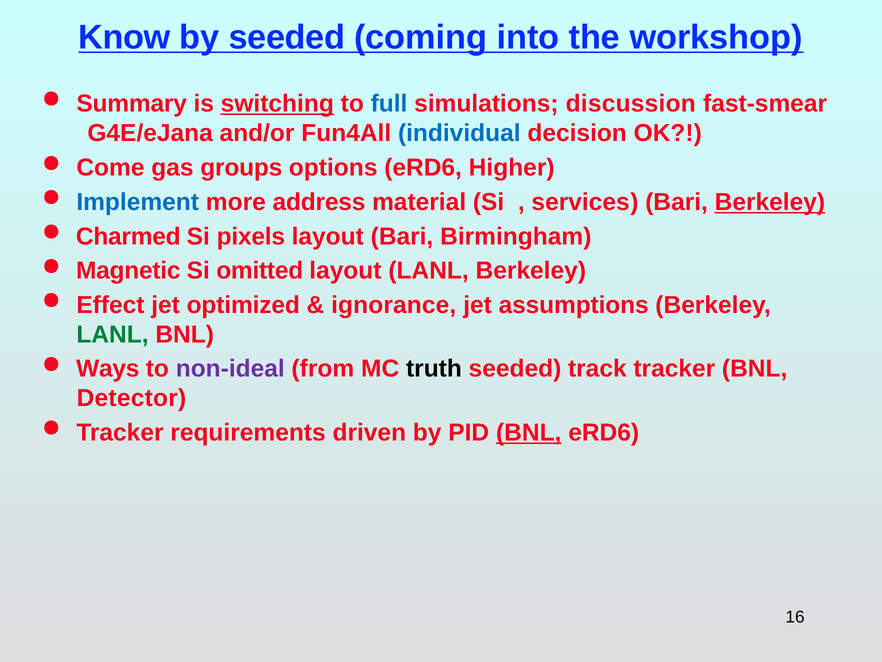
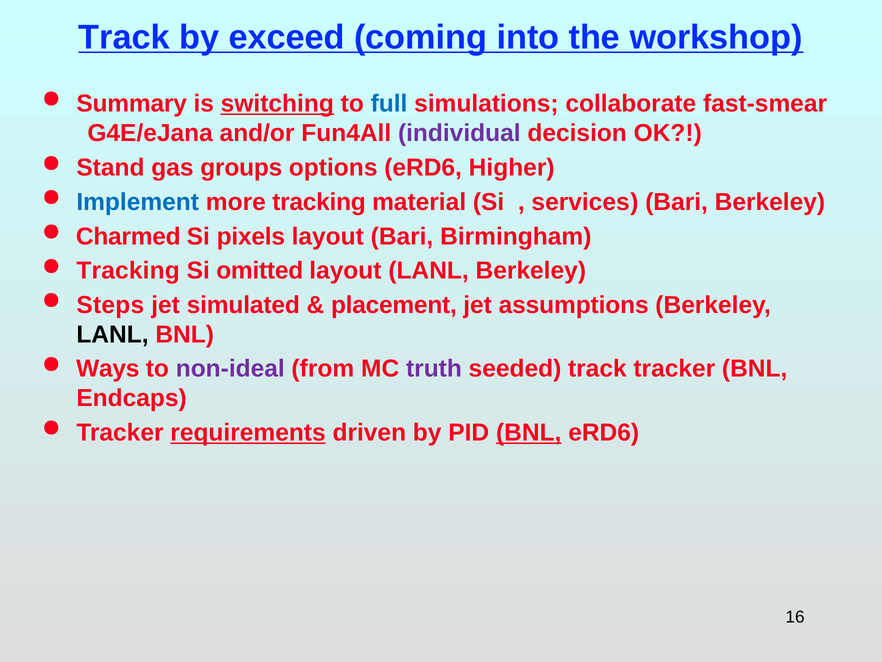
Know: Know -> Track (124, 37)
by seeded: seeded -> exceed (287, 37)
discussion: discussion -> collaborate (631, 103)
individual colour: blue -> purple (459, 133)
Come: Come -> Stand (110, 168)
more address: address -> tracking (319, 202)
Berkeley underline: present -> none (770, 202)
Magnetic: Magnetic -> Tracking (128, 271)
Effect: Effect -> Steps (110, 305)
optimized: optimized -> simulated (243, 305)
ignorance: ignorance -> placement (394, 305)
LANL colour: green -> black (112, 334)
truth colour: black -> purple (434, 369)
Detector: Detector -> Endcaps (132, 398)
requirements underline: none -> present (248, 432)
